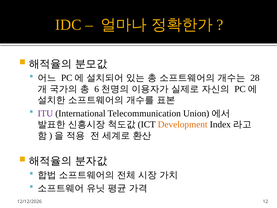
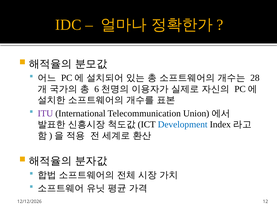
Development colour: orange -> blue (183, 124)
